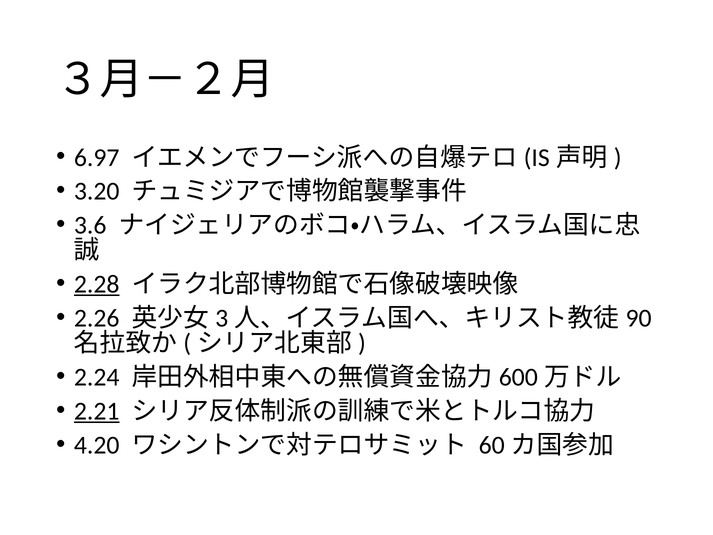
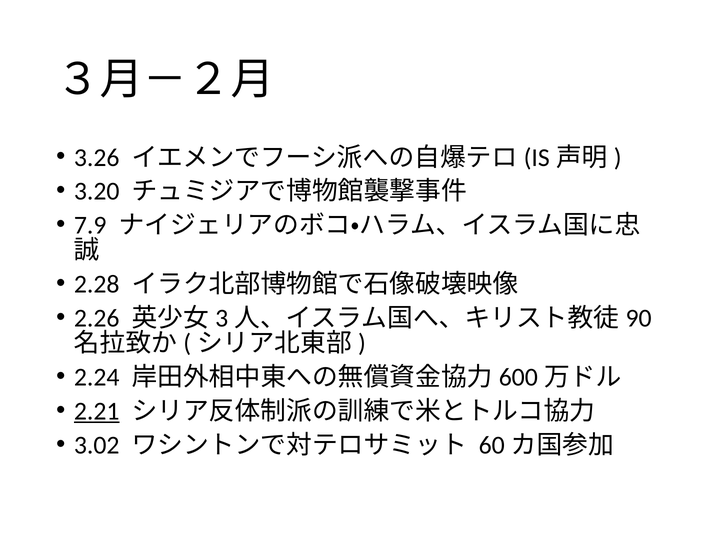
6.97: 6.97 -> 3.26 (97, 157)
3.6: 3.6 -> 7.9 (90, 225)
2.28 underline: present -> none (97, 284)
4.20: 4.20 -> 3.02 (97, 445)
